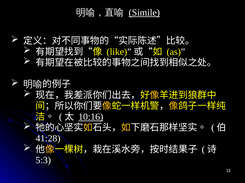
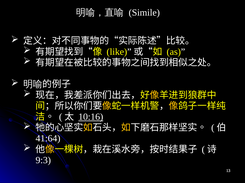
Simile underline: present -> none (144, 13)
41:28: 41:28 -> 41:64 (48, 139)
5:3: 5:3 -> 9:3 (43, 161)
